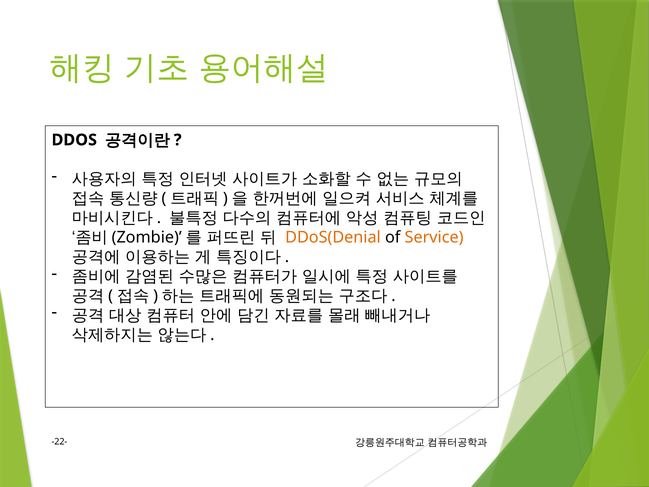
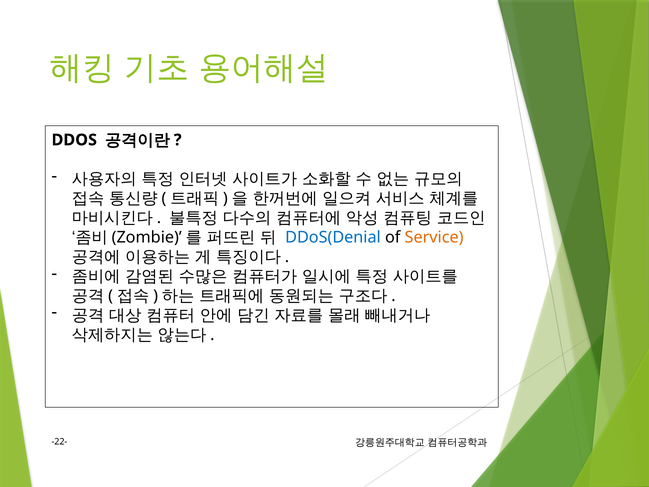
DDoS(Denial colour: orange -> blue (333, 237)
